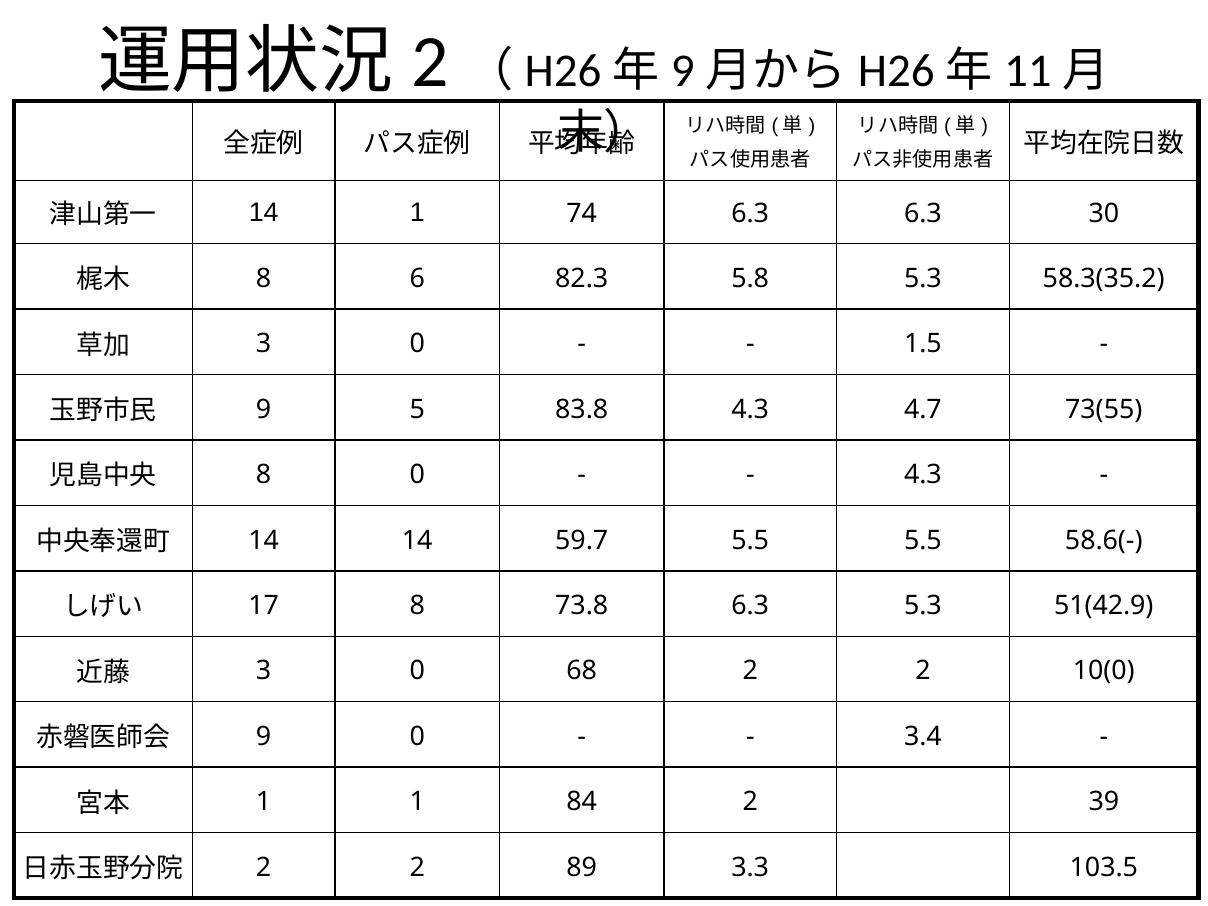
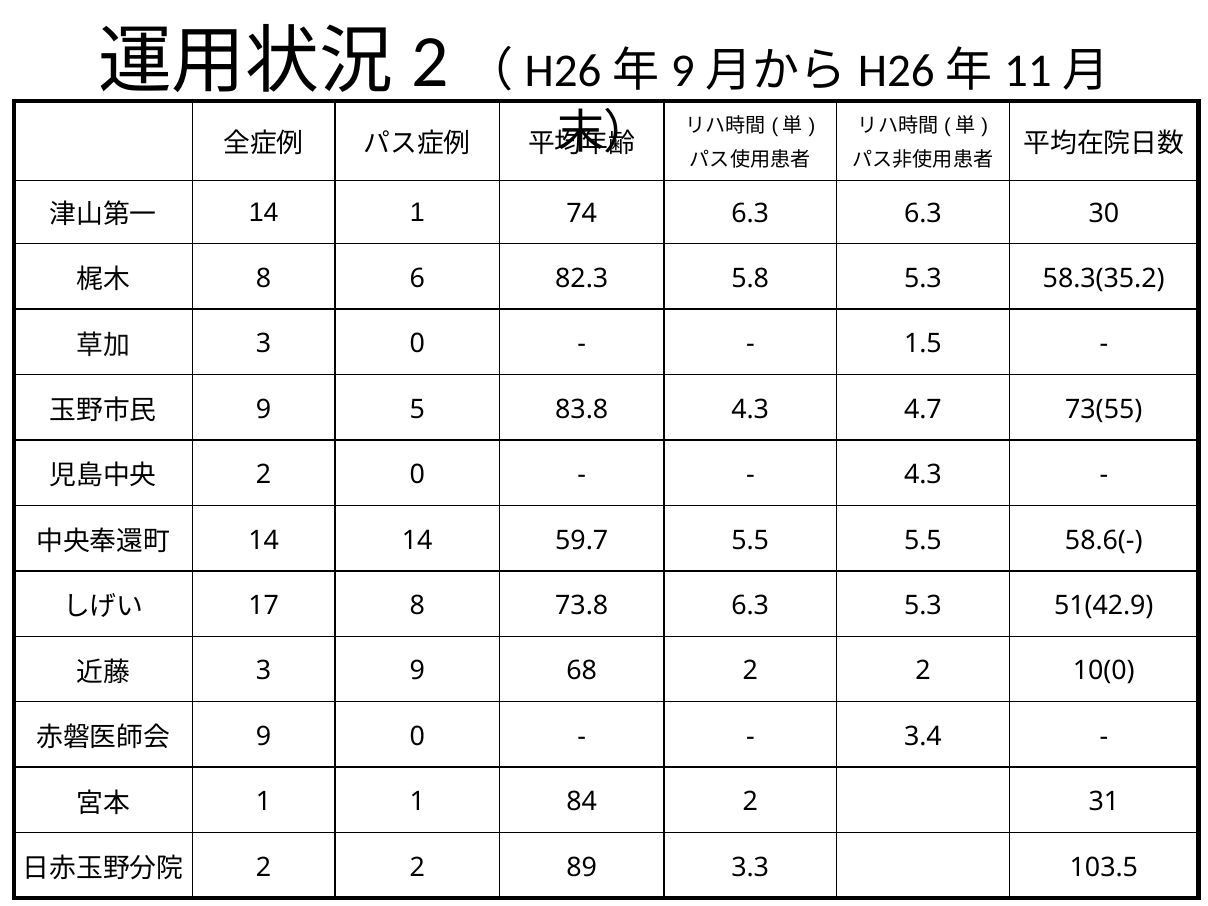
8: 8 -> 2 (264, 475)
0: 0 -> 9 (417, 671)
39: 39 -> 31 (1104, 802)
